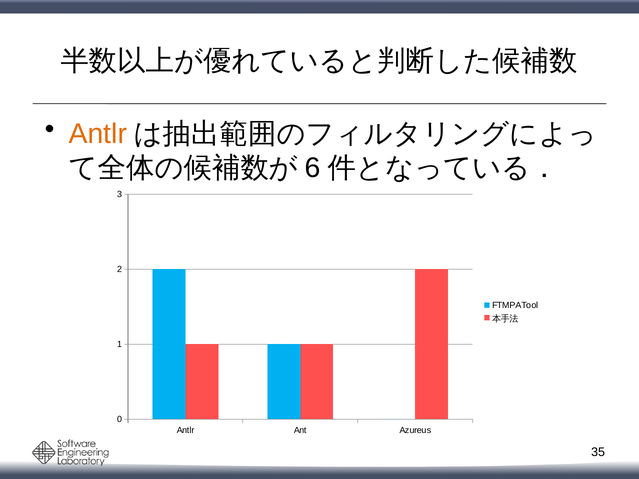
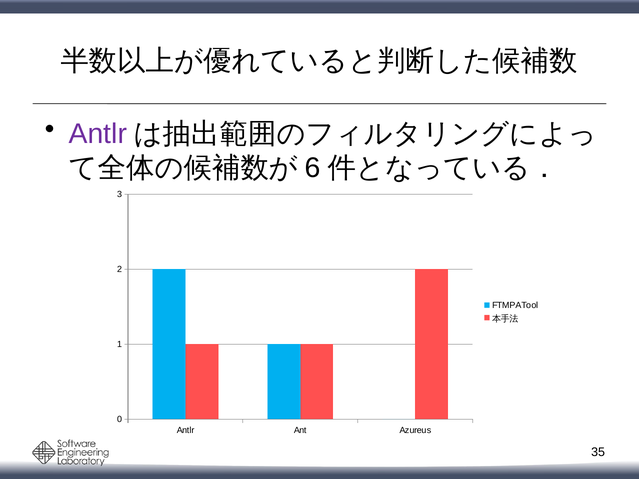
Antlr colour: orange -> purple (98, 134)
